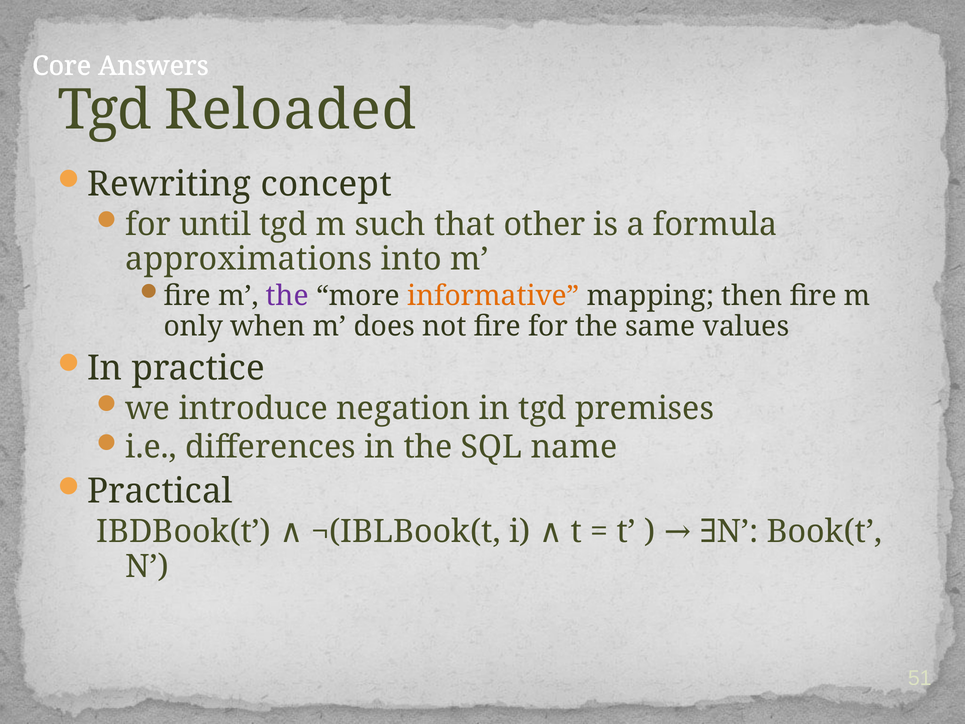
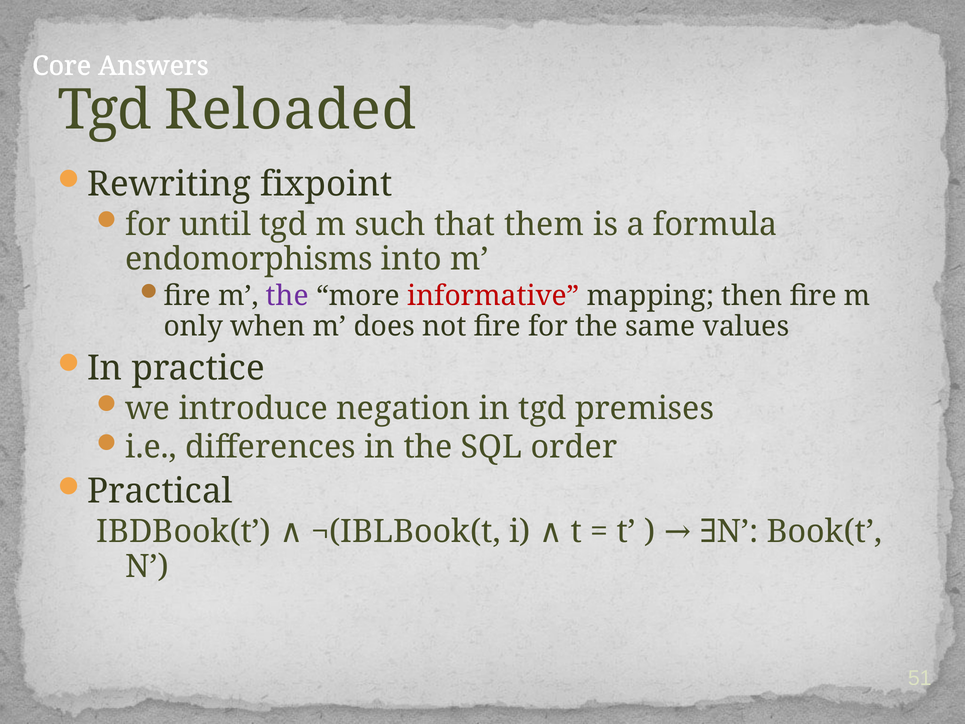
concept: concept -> fixpoint (326, 184)
other: other -> them (544, 224)
approximations: approximations -> endomorphisms (249, 259)
informative colour: orange -> red (493, 296)
name: name -> order (574, 447)
